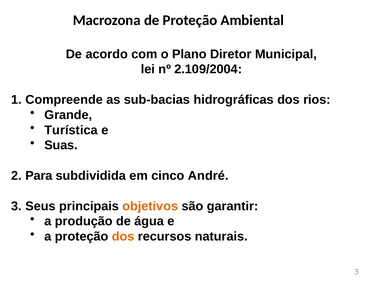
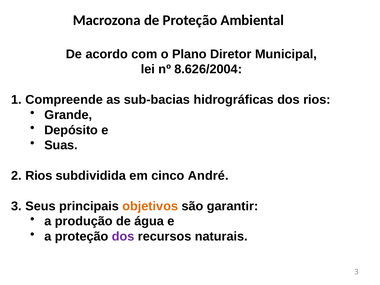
2.109/2004: 2.109/2004 -> 8.626/2004 (208, 69)
Turística: Turística -> Depósito (71, 130)
Para: Para -> Rios (39, 176)
dos colour: orange -> purple (123, 236)
